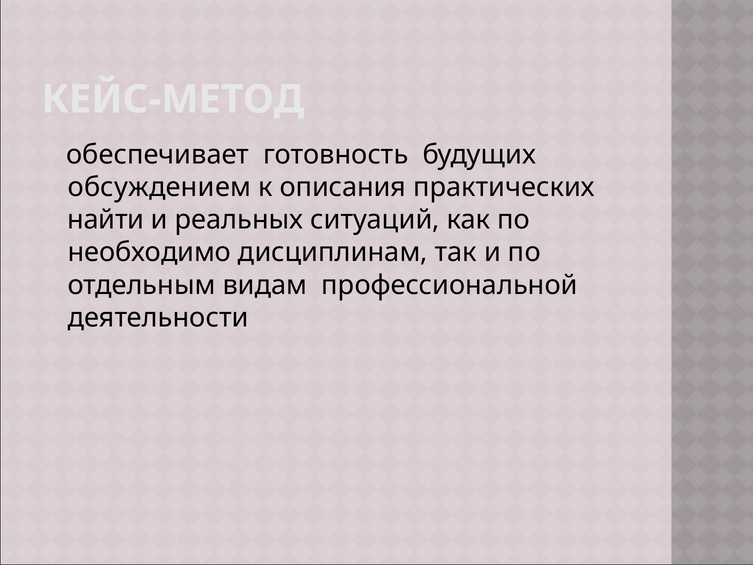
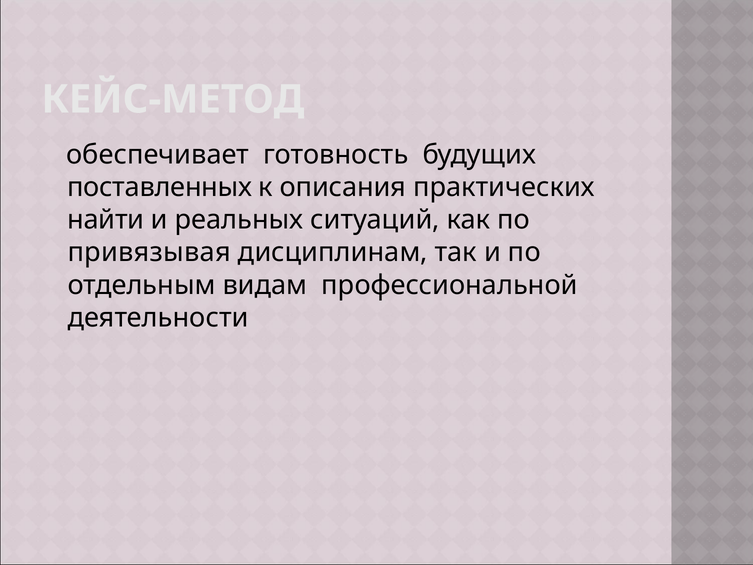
обсуждением: обсуждением -> поставленных (160, 187)
необходимо: необходимо -> привязывая (149, 252)
